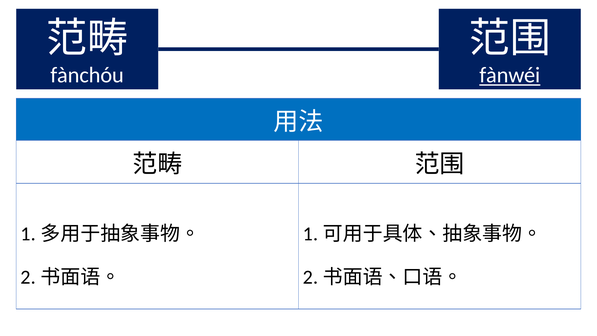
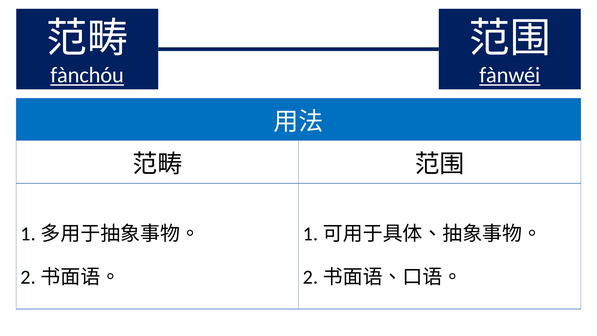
fànchóu underline: none -> present (87, 75)
